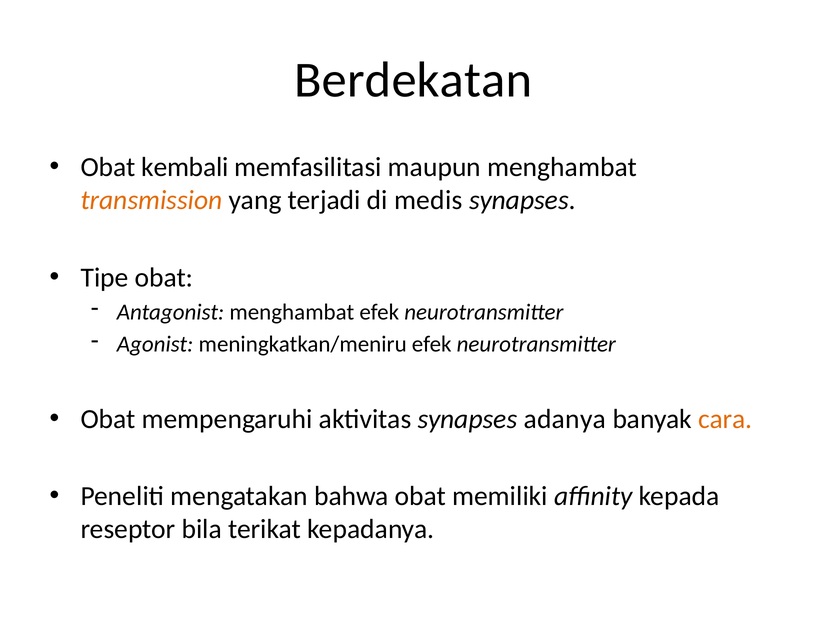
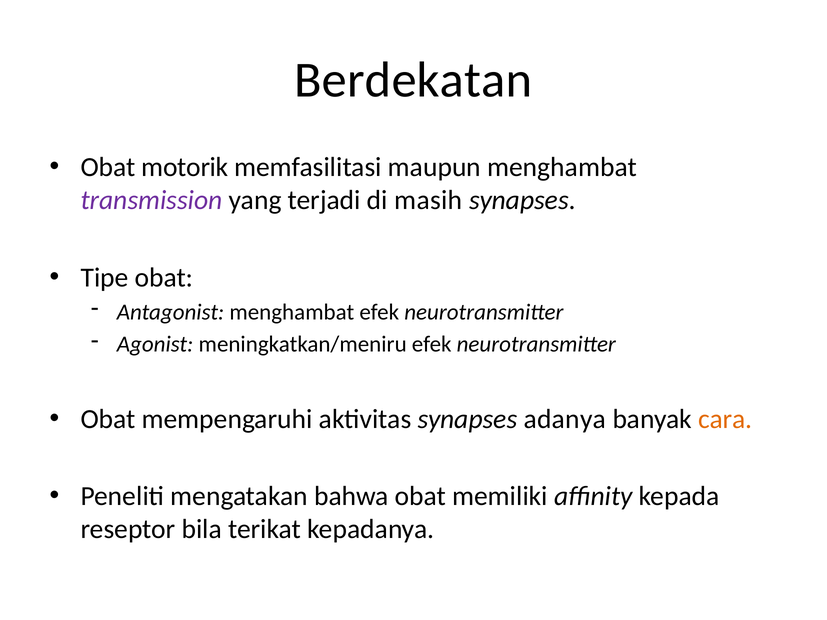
kembali: kembali -> motorik (185, 167)
transmission colour: orange -> purple (152, 200)
medis: medis -> masih (428, 200)
